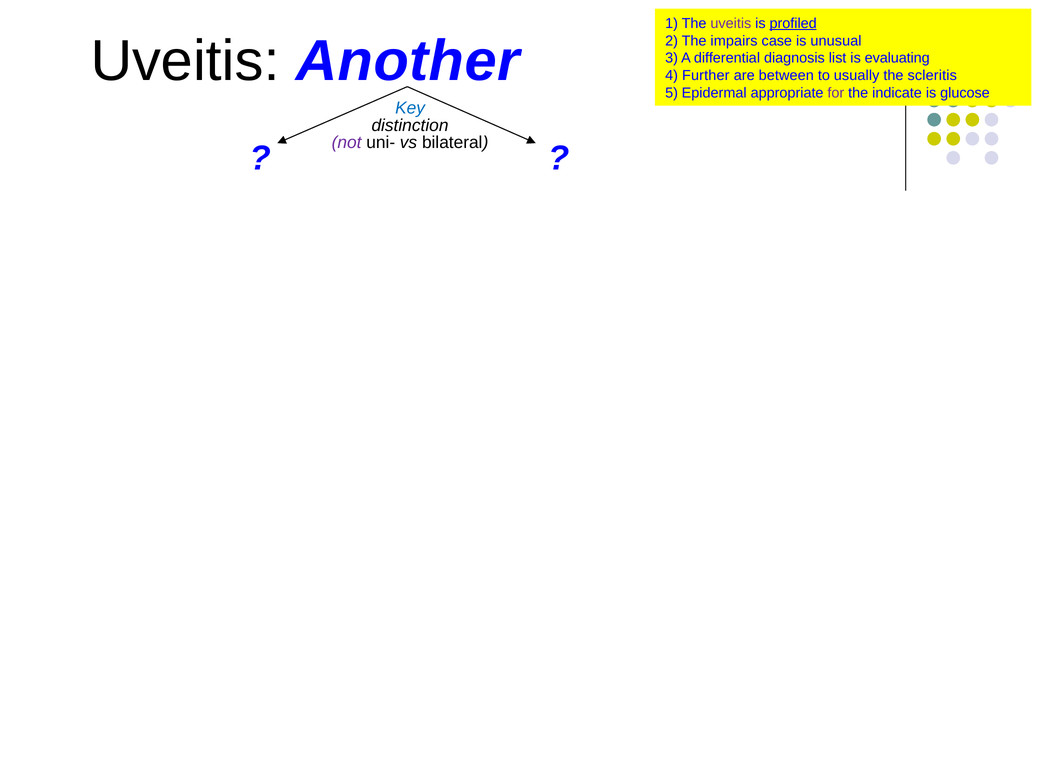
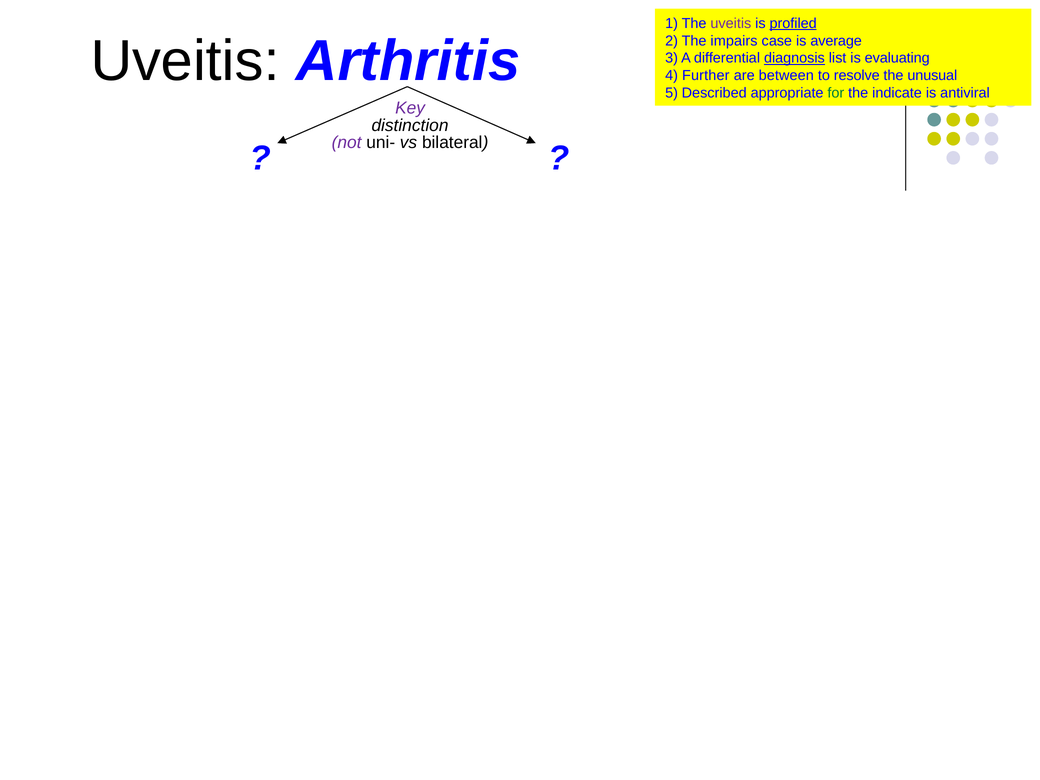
unusual: unusual -> average (836, 41)
Another: Another -> Arthritis (408, 61)
diagnosis underline: none -> present (794, 58)
usually: usually -> resolve (857, 76)
scleritis: scleritis -> unusual (932, 76)
Epidermal: Epidermal -> Described (714, 93)
for colour: purple -> green (836, 93)
glucose: glucose -> antiviral (965, 93)
Key colour: blue -> purple (410, 108)
